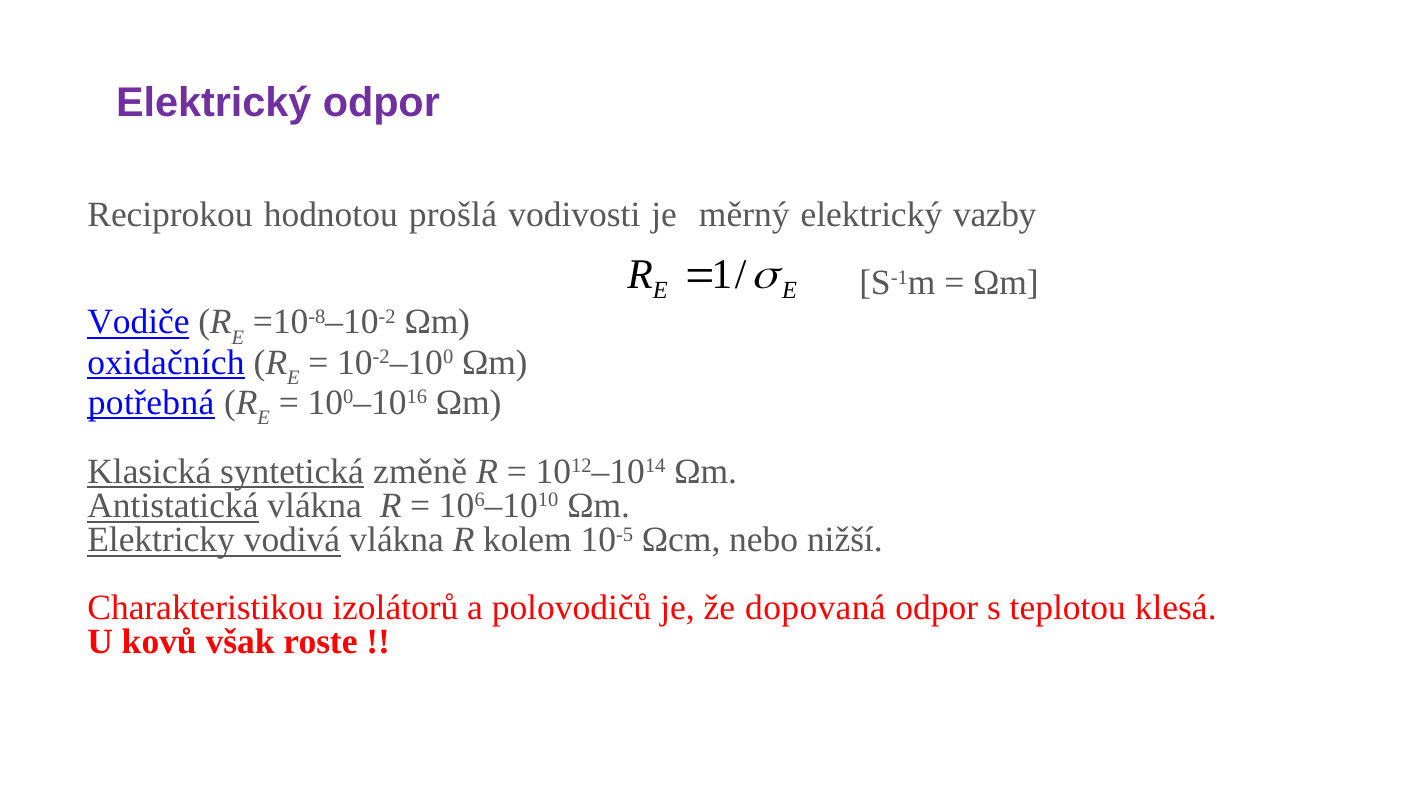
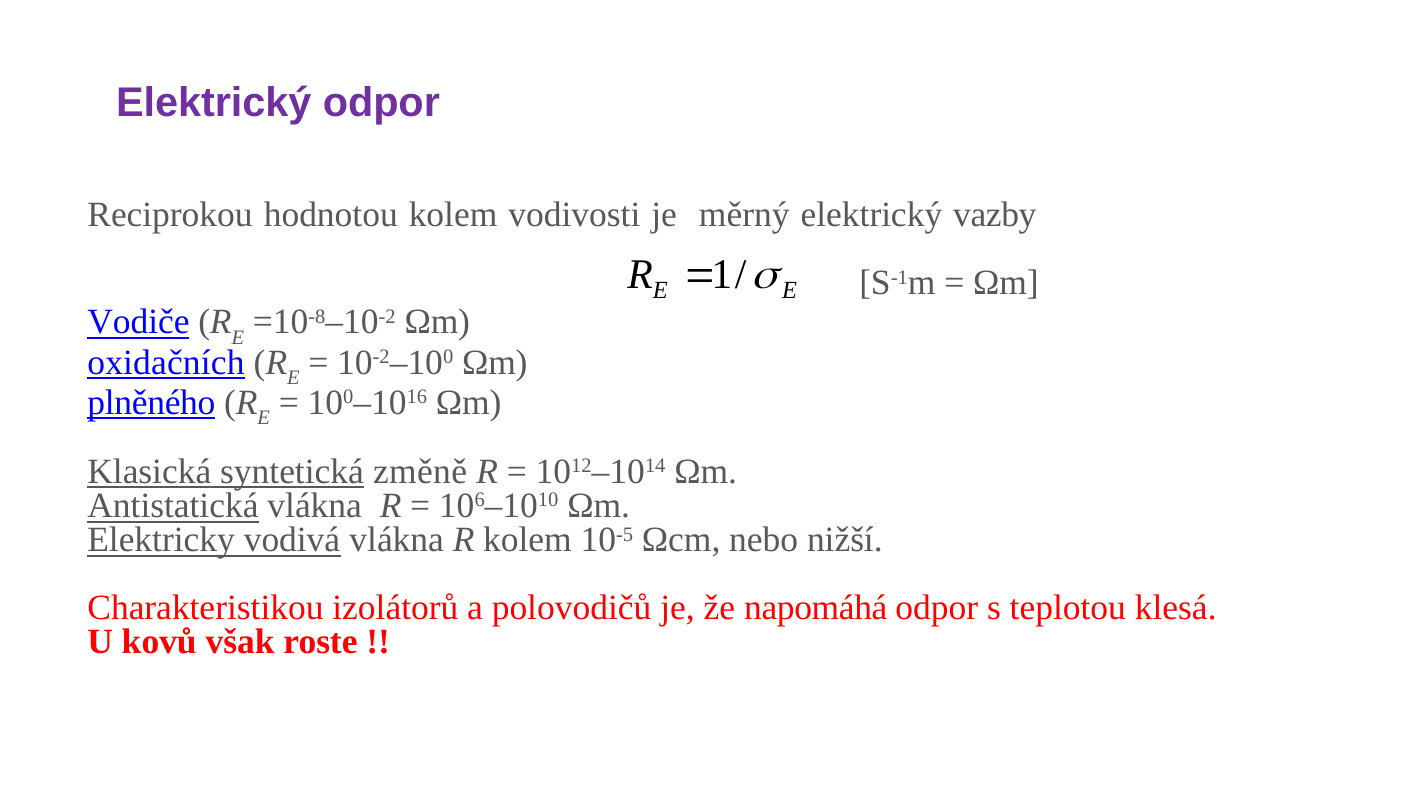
hodnotou prošlá: prošlá -> kolem (453, 215)
potřebná: potřebná -> plněného (151, 402)
dopovaná: dopovaná -> napomáhá (816, 608)
